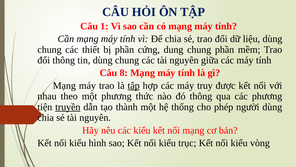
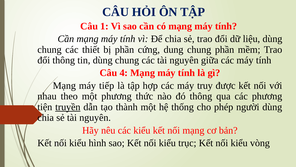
8: 8 -> 4 (124, 73)
máy trao: trao -> tiếp (107, 85)
tập underline: present -> none (134, 85)
